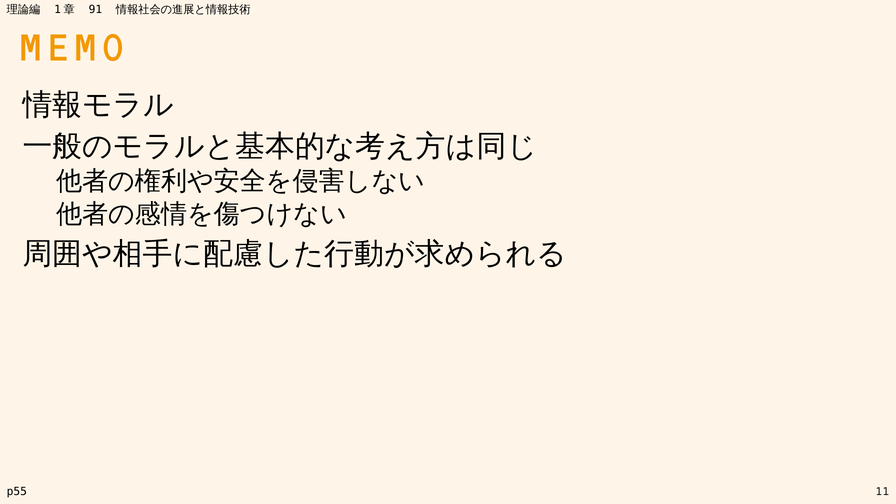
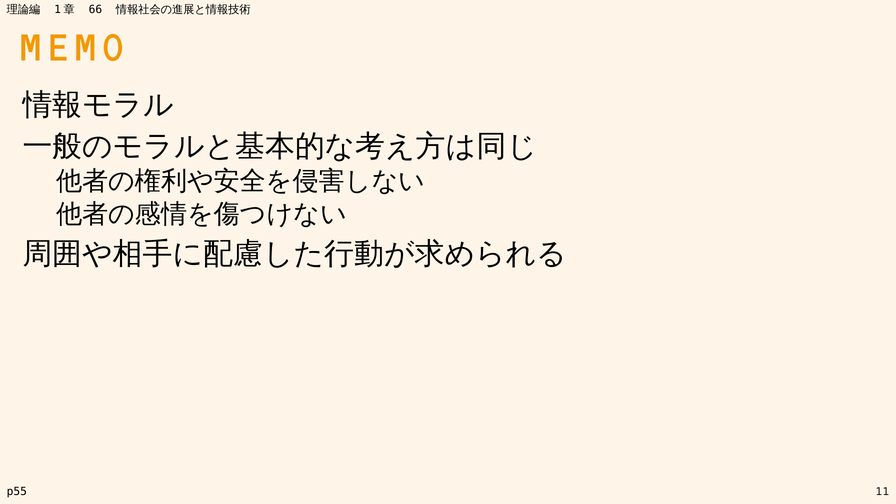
91: 91 -> 66 (95, 9)
